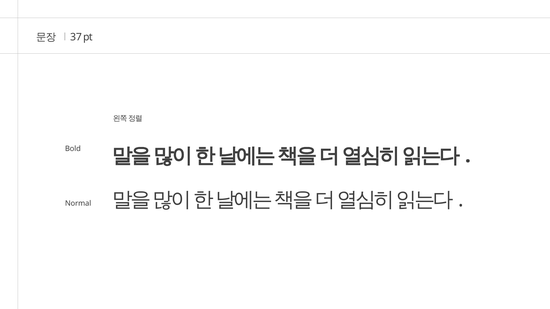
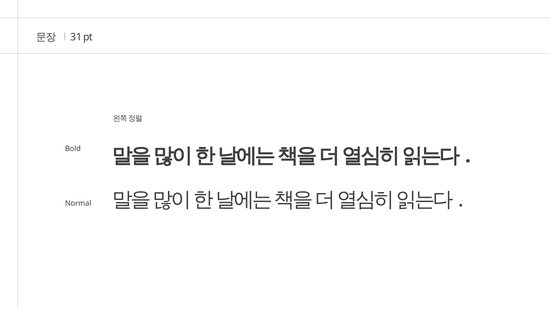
37: 37 -> 31 (76, 37)
